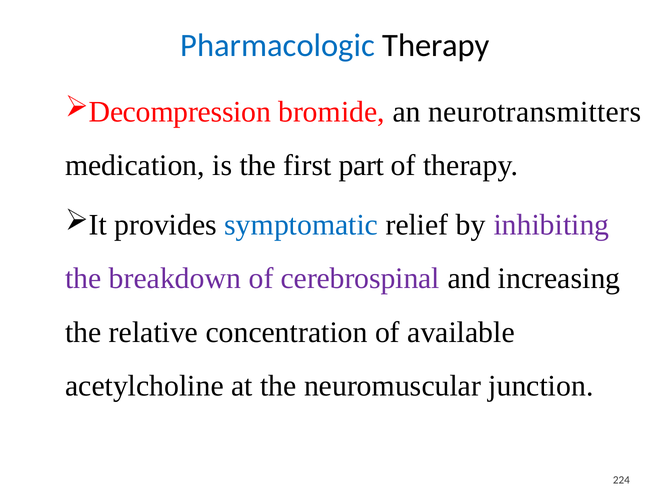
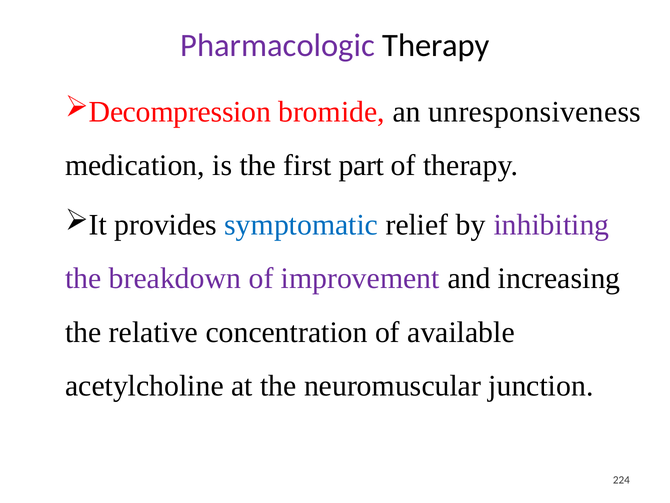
Pharmacologic colour: blue -> purple (278, 45)
neurotransmitters: neurotransmitters -> unresponsiveness (535, 112)
cerebrospinal: cerebrospinal -> improvement (360, 278)
